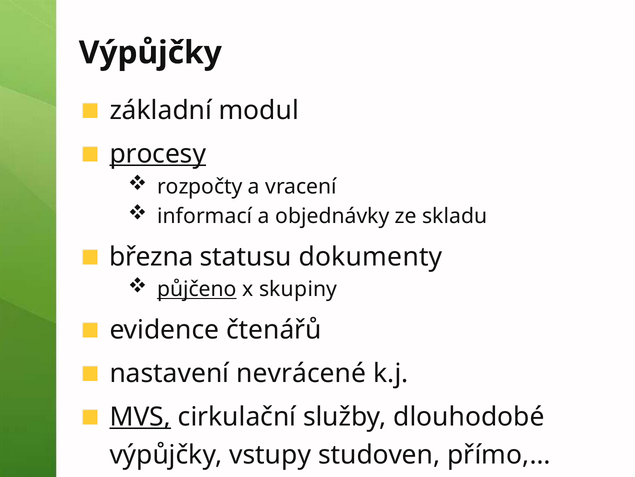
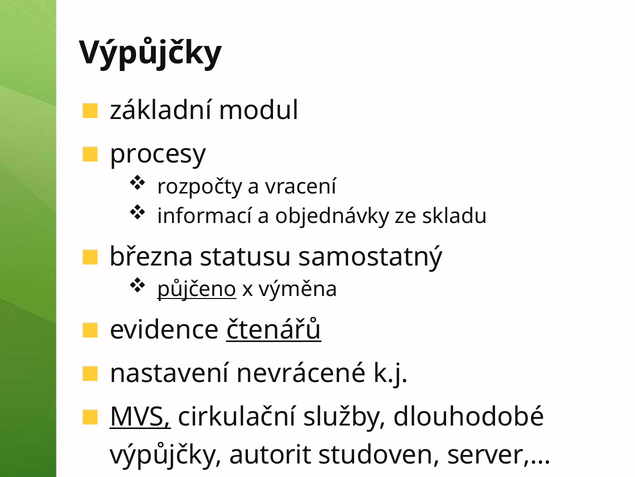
procesy underline: present -> none (158, 154)
dokumenty: dokumenty -> samostatný (371, 256)
skupiny: skupiny -> výměna (298, 289)
čtenářů underline: none -> present (274, 329)
vstupy: vstupy -> autorit (270, 454)
přímo,…: přímo,… -> server,… (499, 454)
